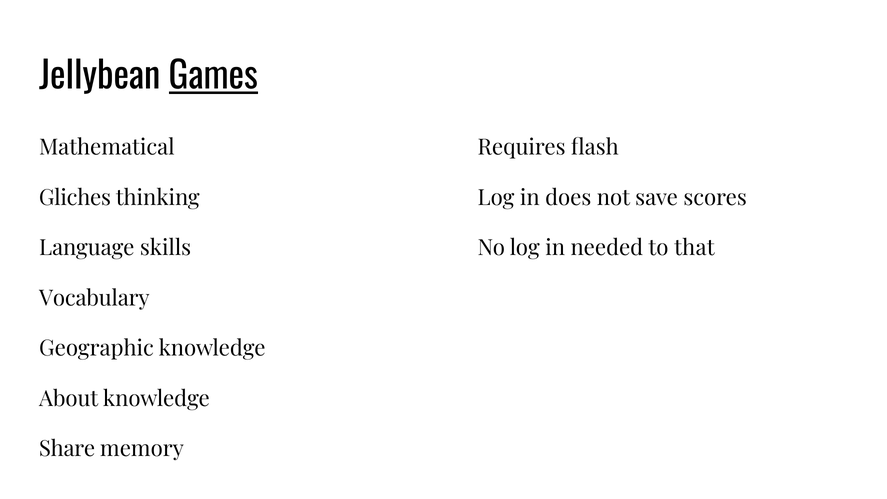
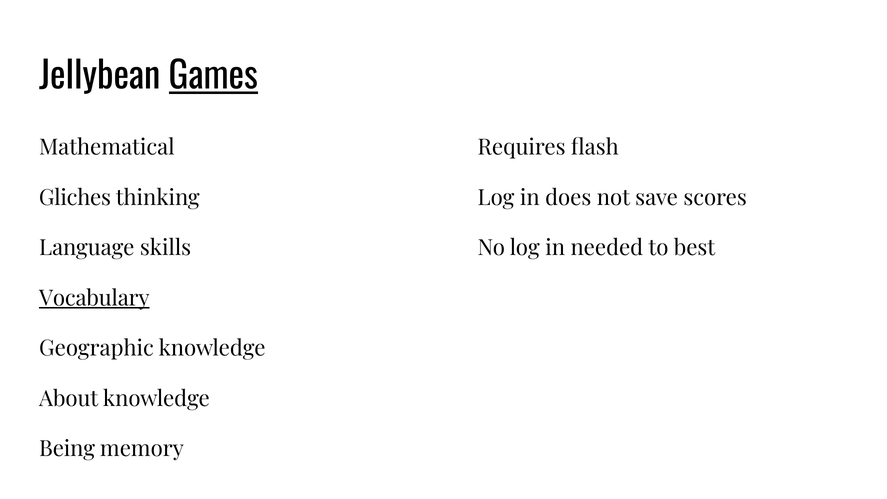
that: that -> best (695, 248)
Vocabulary underline: none -> present (94, 298)
Share: Share -> Being (67, 449)
